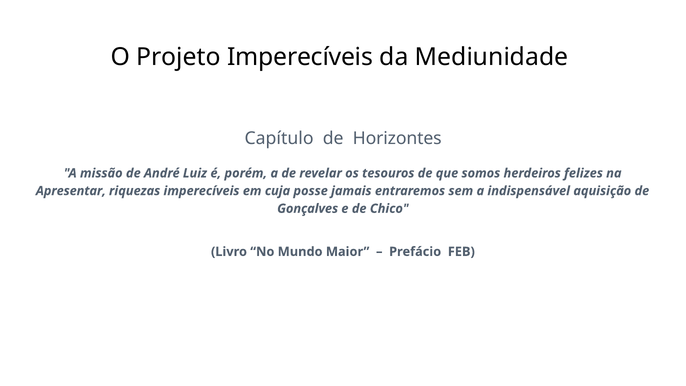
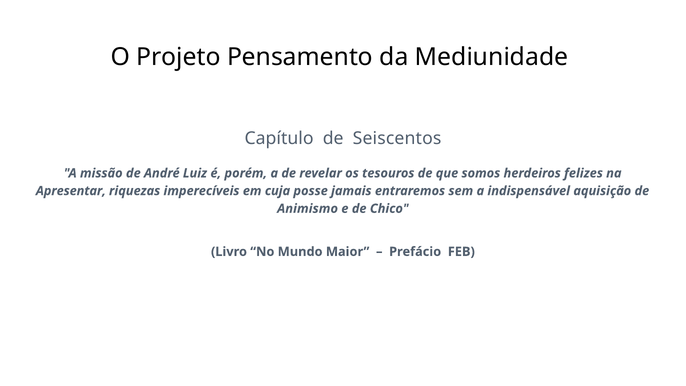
Projeto Imperecíveis: Imperecíveis -> Pensamento (300, 57)
Horizontes: Horizontes -> Seiscentos (397, 139)
Gonçalves: Gonçalves -> Animismo (308, 209)
